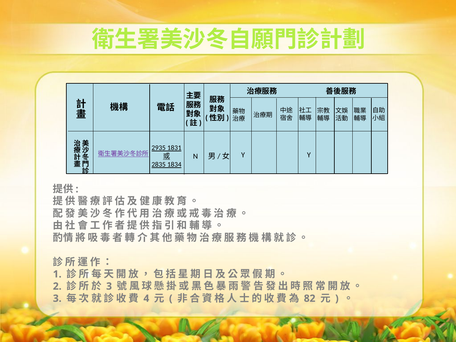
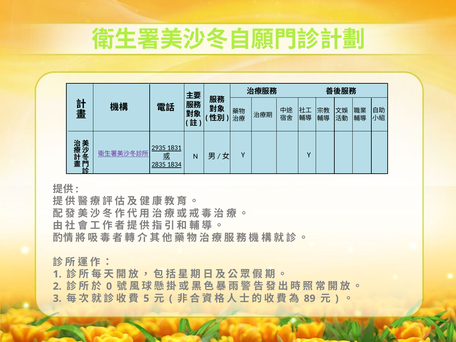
3: 3 -> 0 (109, 286)
4: 4 -> 5 (146, 298)
82: 82 -> 89 (310, 298)
